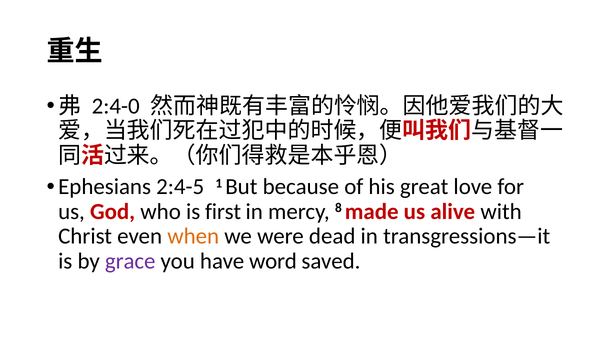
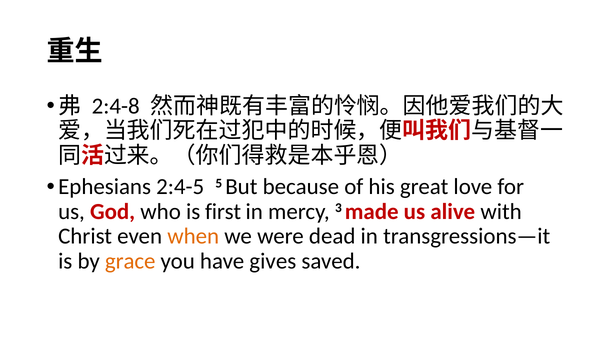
2:4-0: 2:4-0 -> 2:4-8 (116, 106)
1: 1 -> 5 (219, 183)
8: 8 -> 3 (338, 208)
grace colour: purple -> orange (130, 261)
word: word -> gives (273, 261)
